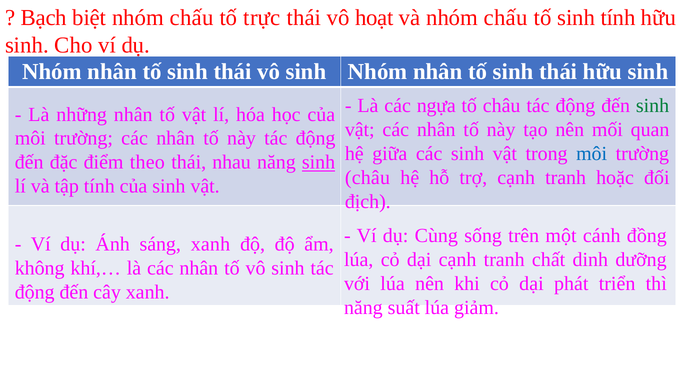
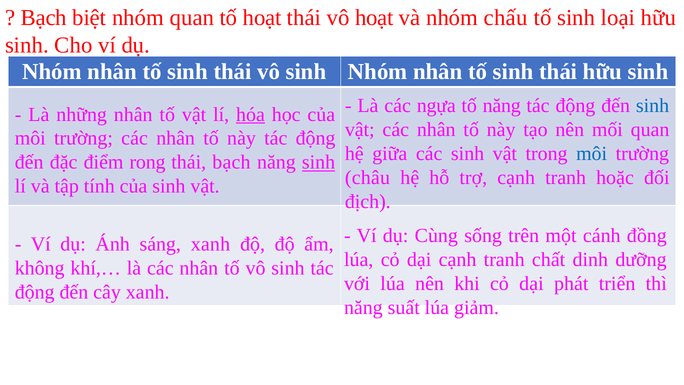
biệt nhóm chấu: chấu -> quan (192, 18)
tố trực: trực -> hoạt (262, 18)
sinh tính: tính -> loại (618, 18)
tố châu: châu -> năng (502, 106)
sinh colour: green -> blue (653, 106)
hóa underline: none -> present (250, 114)
theo: theo -> rong (148, 162)
thái nhau: nhau -> bạch (231, 162)
